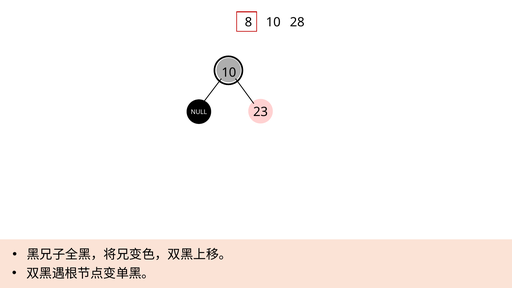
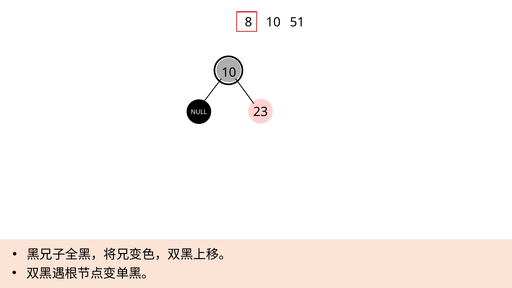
28: 28 -> 51 (297, 22)
